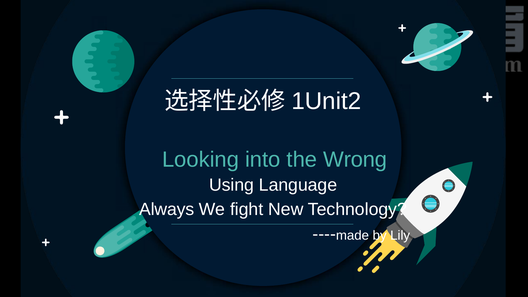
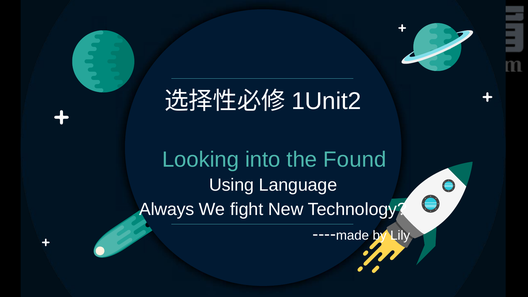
Wrong: Wrong -> Found (355, 159)
